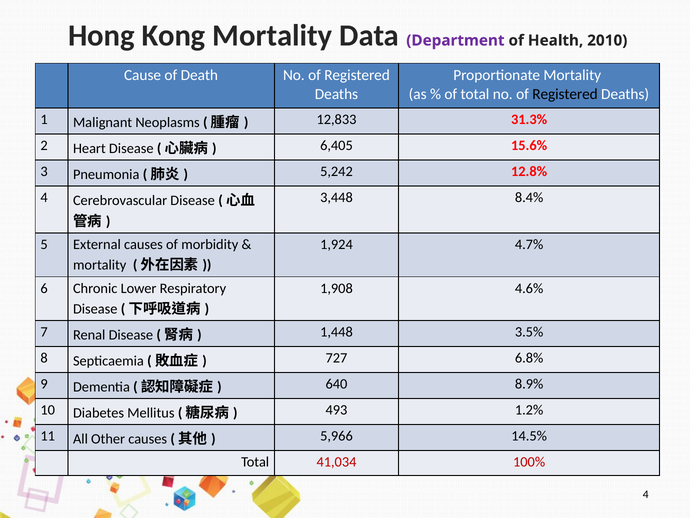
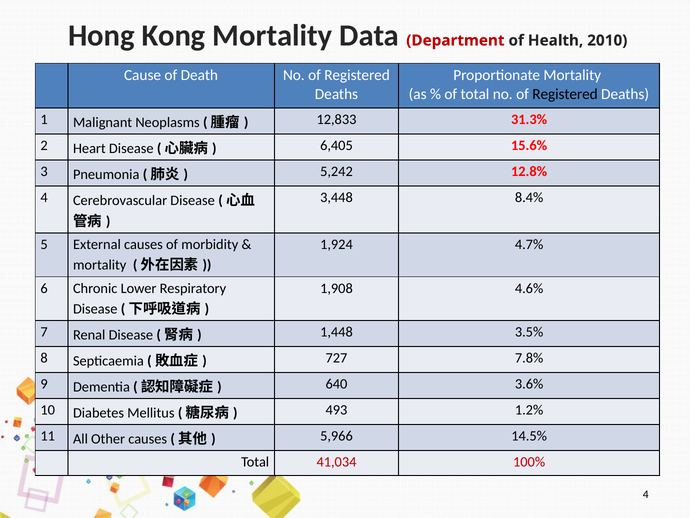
Department colour: purple -> red (455, 40)
6.8%: 6.8% -> 7.8% (529, 358)
8.9%: 8.9% -> 3.6% (529, 384)
